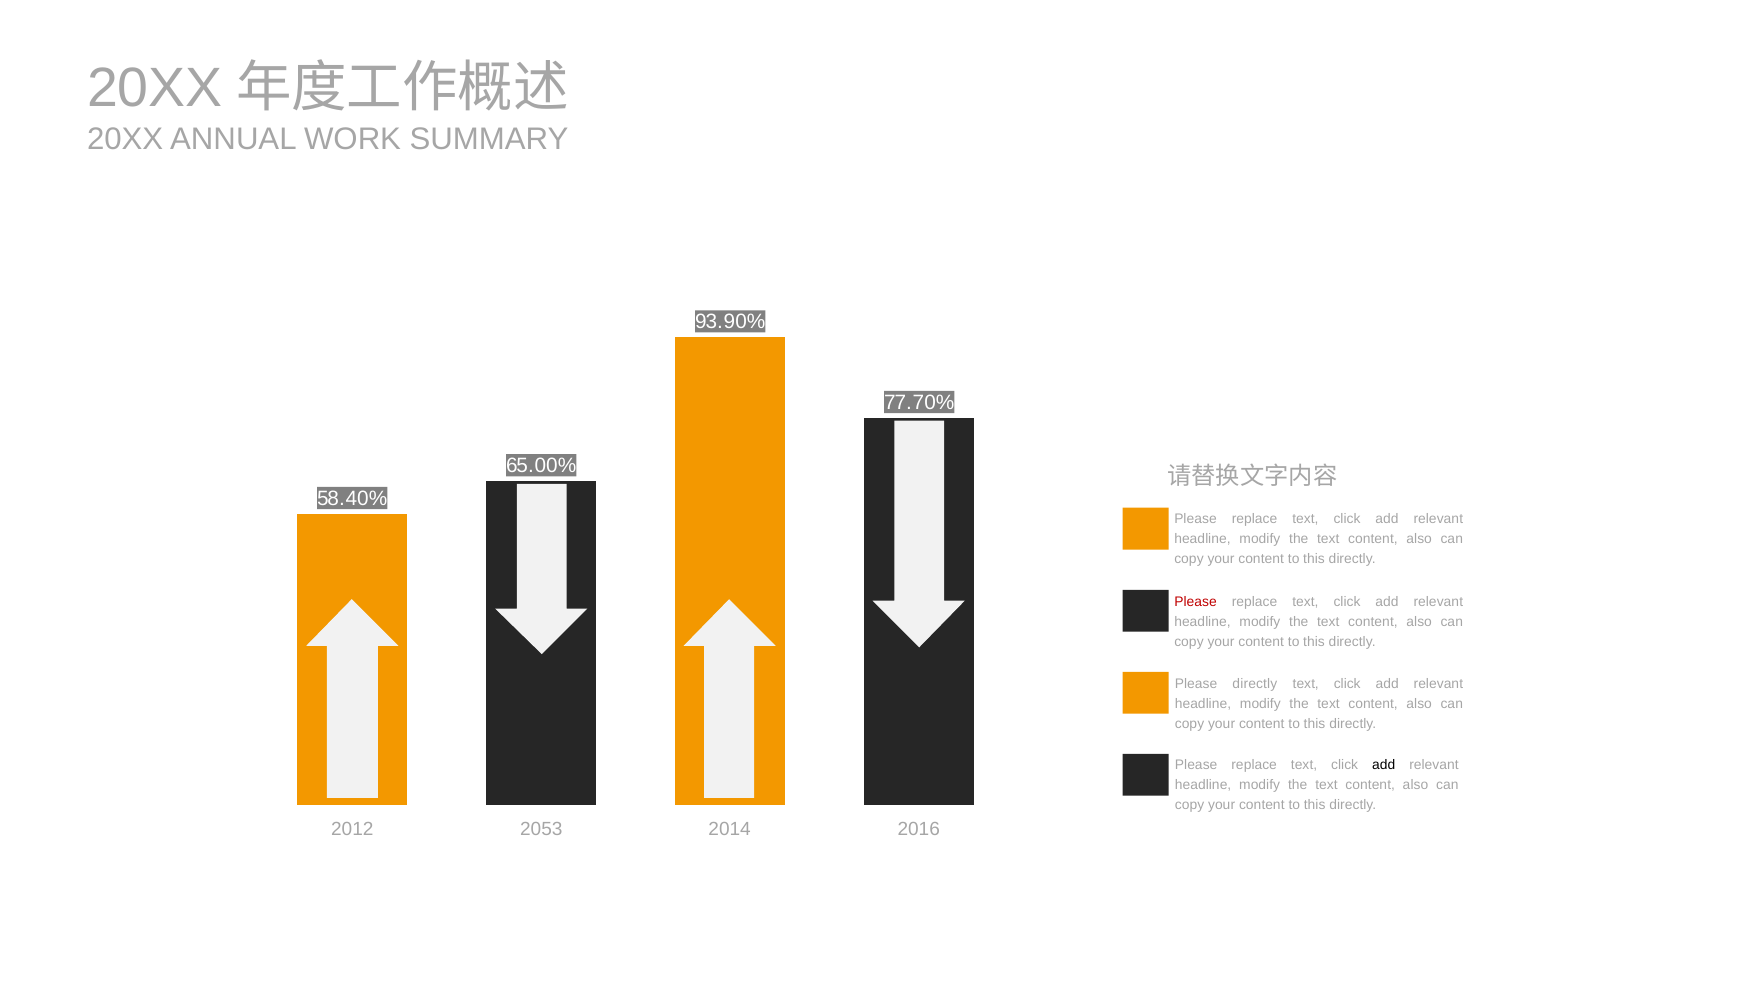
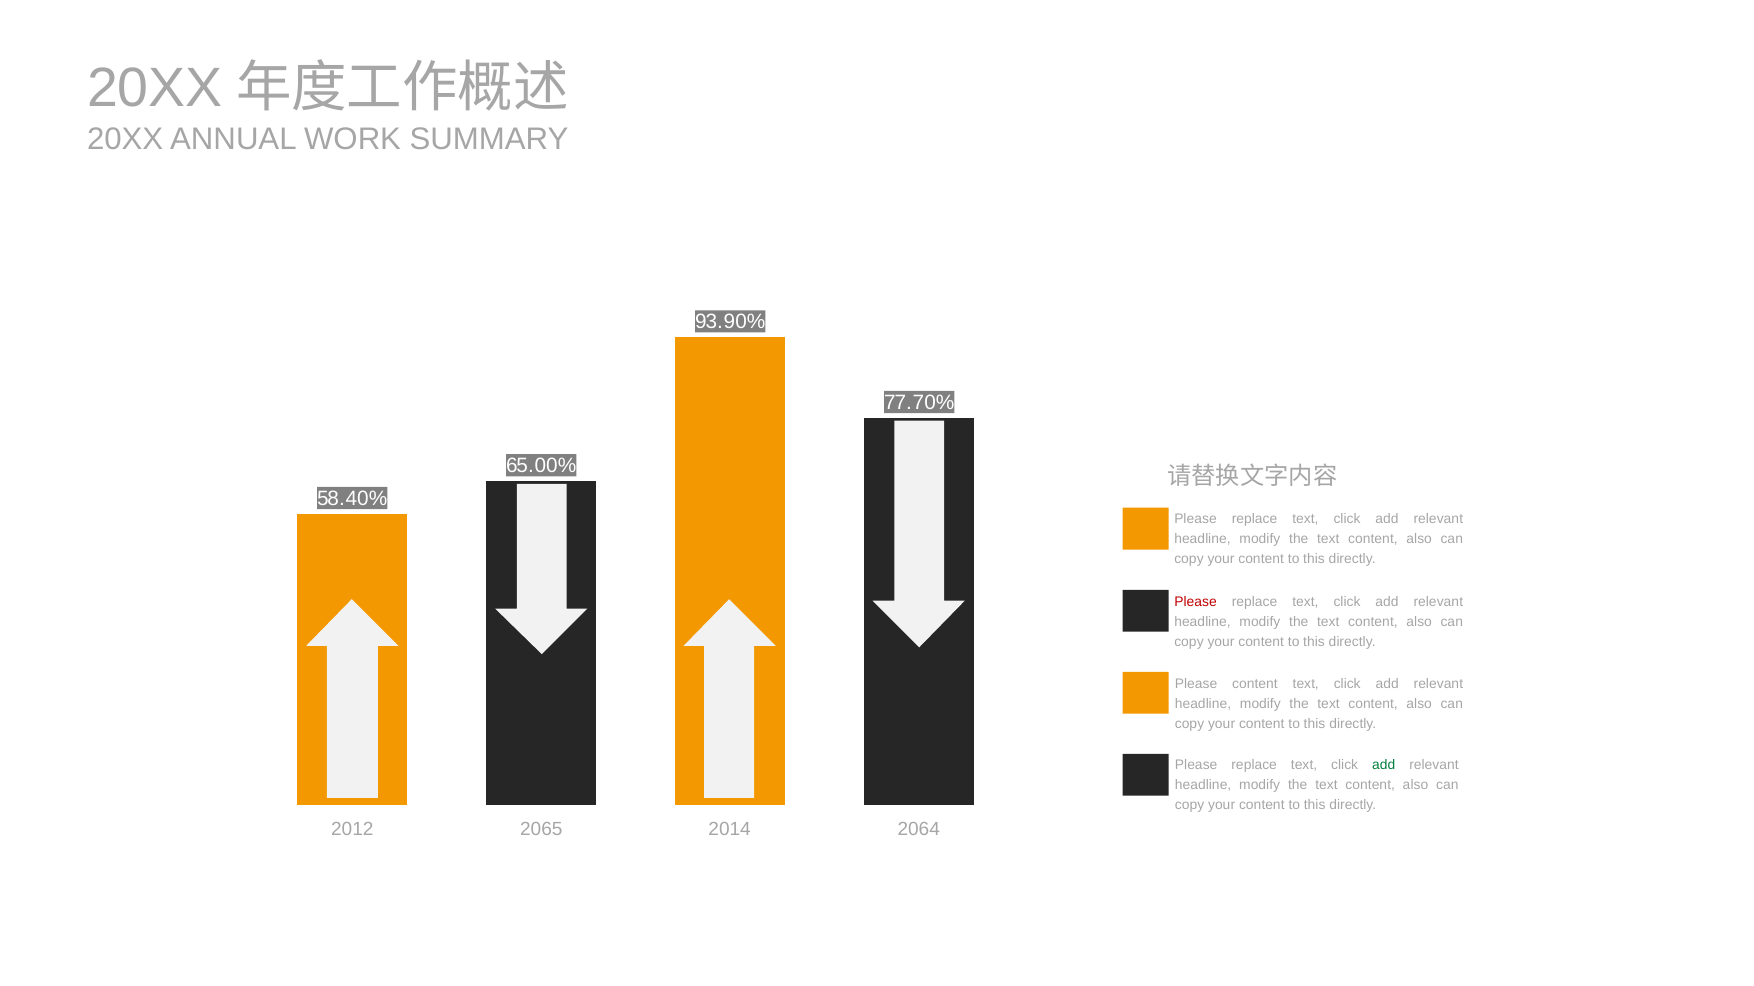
Please directly: directly -> content (1255, 684)
add colour: black -> green (1384, 766)
2053: 2053 -> 2065 (541, 830)
2016: 2016 -> 2064 (919, 830)
